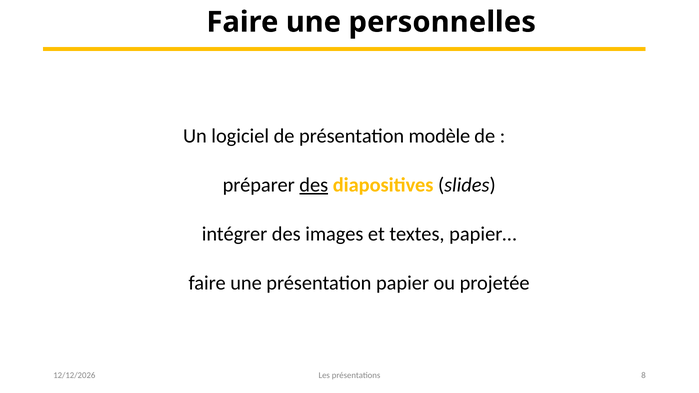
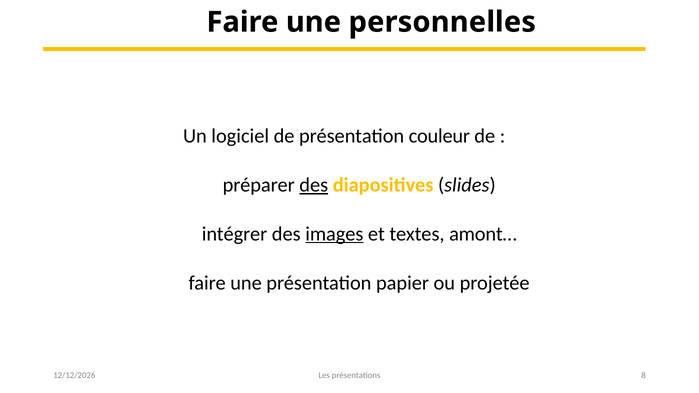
modèle: modèle -> couleur (439, 136)
images underline: none -> present (334, 234)
papier…: papier… -> amont… (483, 234)
